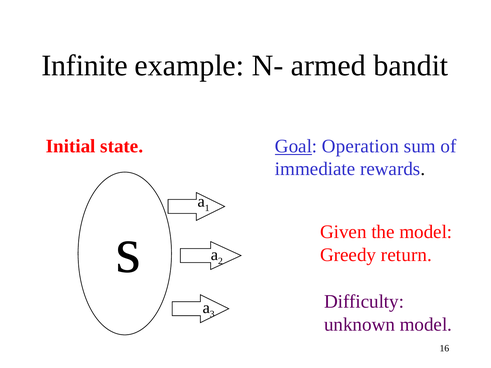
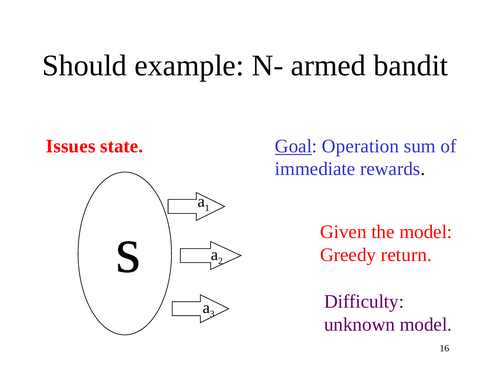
Infinite: Infinite -> Should (84, 66)
Initial: Initial -> Issues (71, 146)
